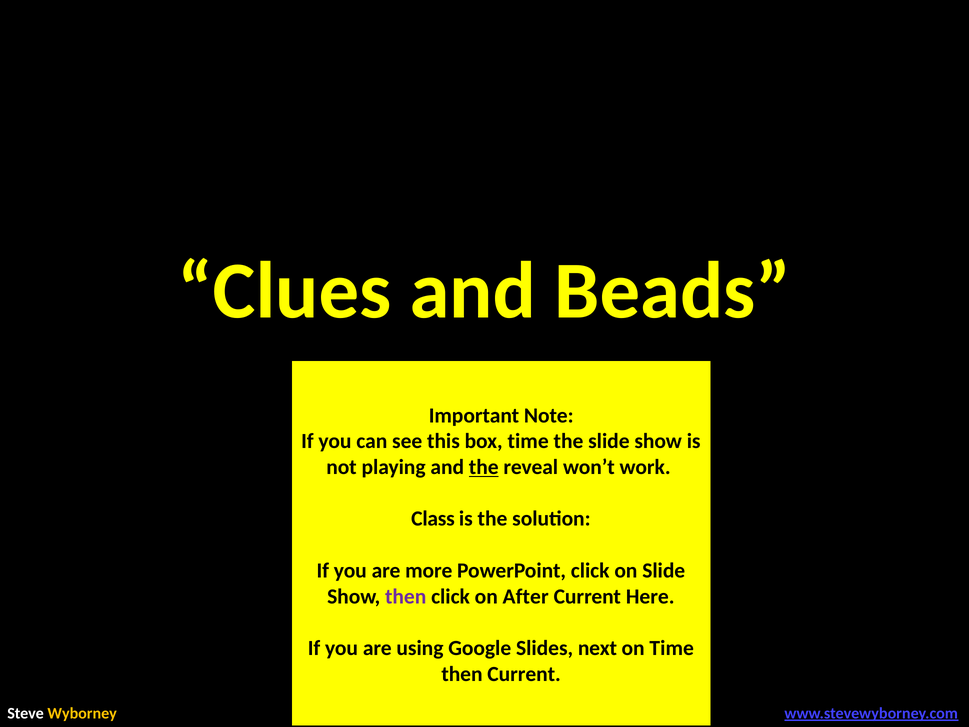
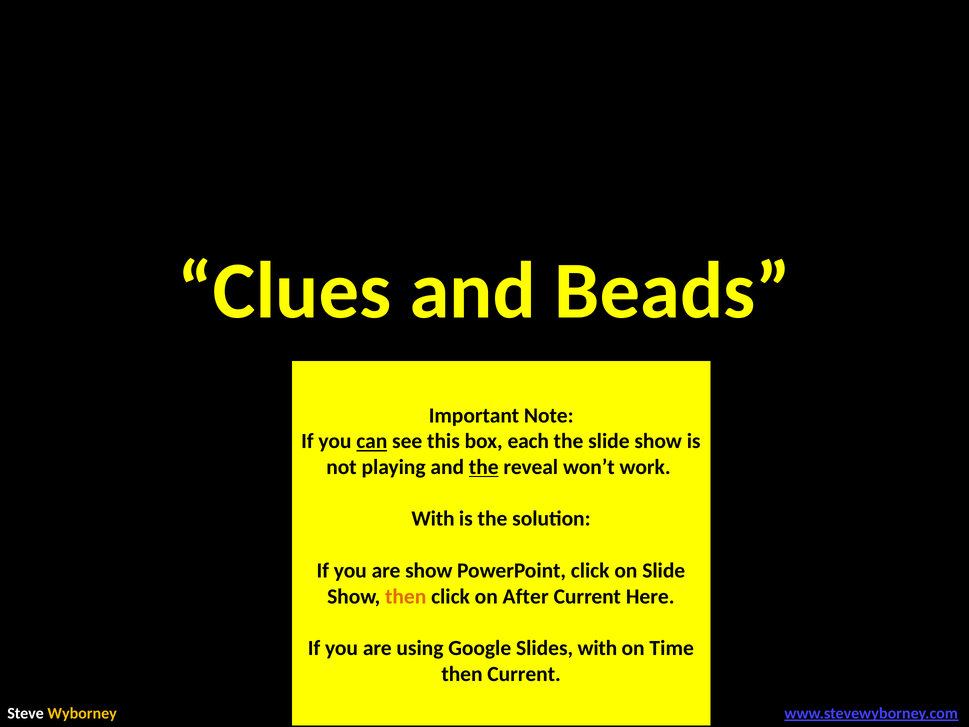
can underline: none -> present (372, 441)
box time: time -> each (528, 441)
Class: Class -> With (433, 519)
are more: more -> show (429, 570)
then colour: purple -> orange (406, 596)
Slides next: next -> with (597, 648)
